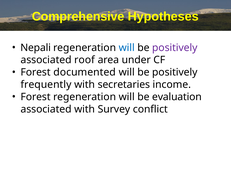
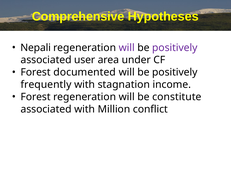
will colour: blue -> purple (127, 48)
roof: roof -> user (85, 60)
secretaries: secretaries -> stagnation (124, 85)
evaluation: evaluation -> constitute (177, 97)
Survey: Survey -> Million (114, 109)
